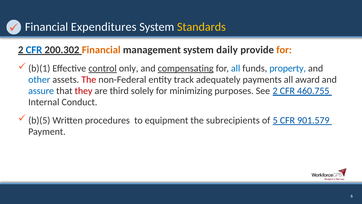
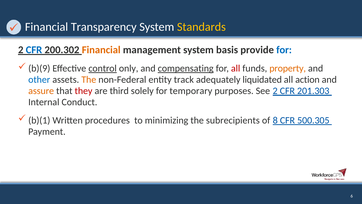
Expenditures: Expenditures -> Transparency (104, 27)
daily: daily -> basis (227, 50)
for colour: orange -> blue (284, 50)
b)(1: b)(1 -> b)(9 (39, 68)
all colour: blue -> red (236, 68)
property colour: blue -> orange (288, 68)
The colour: red -> orange (89, 79)
payments: payments -> liquidated (262, 79)
award: award -> action (307, 79)
assure colour: blue -> orange (41, 91)
minimizing: minimizing -> temporary (191, 91)
460.755: 460.755 -> 201.303 (313, 91)
b)(5: b)(5 -> b)(1 (39, 120)
equipment: equipment -> minimizing (167, 120)
5: 5 -> 8 (275, 120)
901.579: 901.579 -> 500.305 (313, 120)
